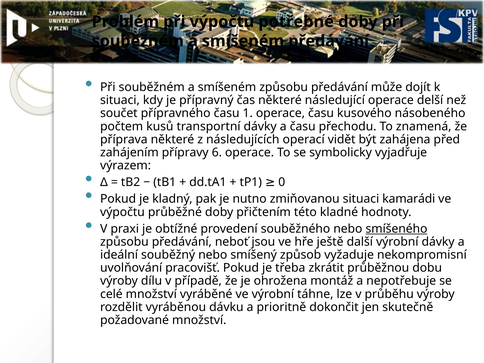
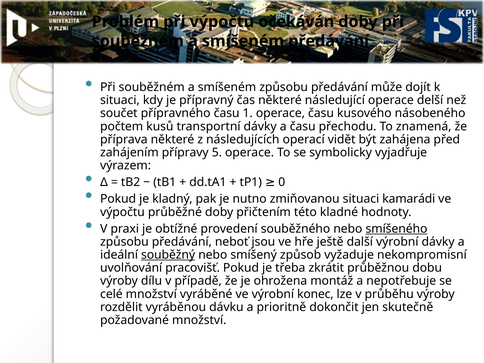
potřebné: potřebné -> očekáván (296, 22)
6: 6 -> 5 (217, 152)
souběžný underline: none -> present (168, 255)
táhne: táhne -> konec (315, 294)
